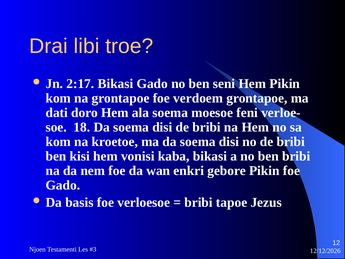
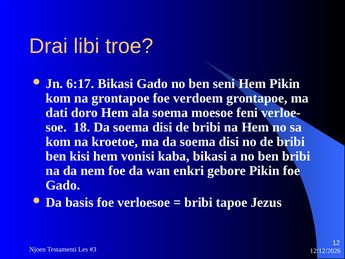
2:17: 2:17 -> 6:17 (80, 84)
